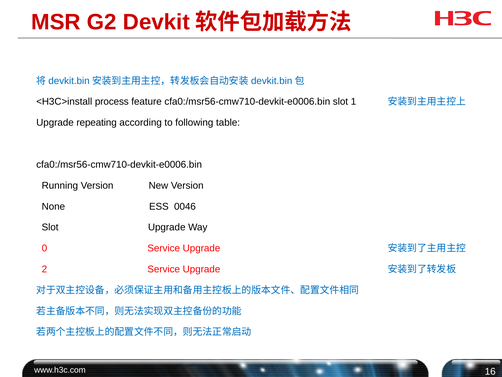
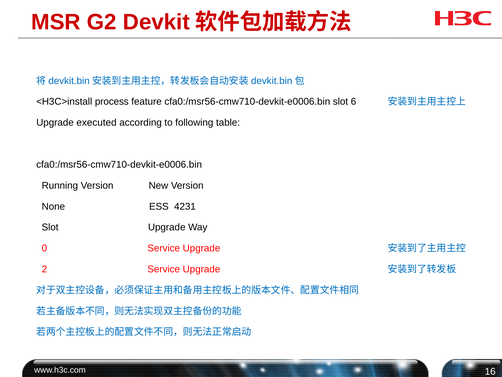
1: 1 -> 6 (354, 102)
repeating: repeating -> executed (97, 123)
0046: 0046 -> 4231 (185, 206)
